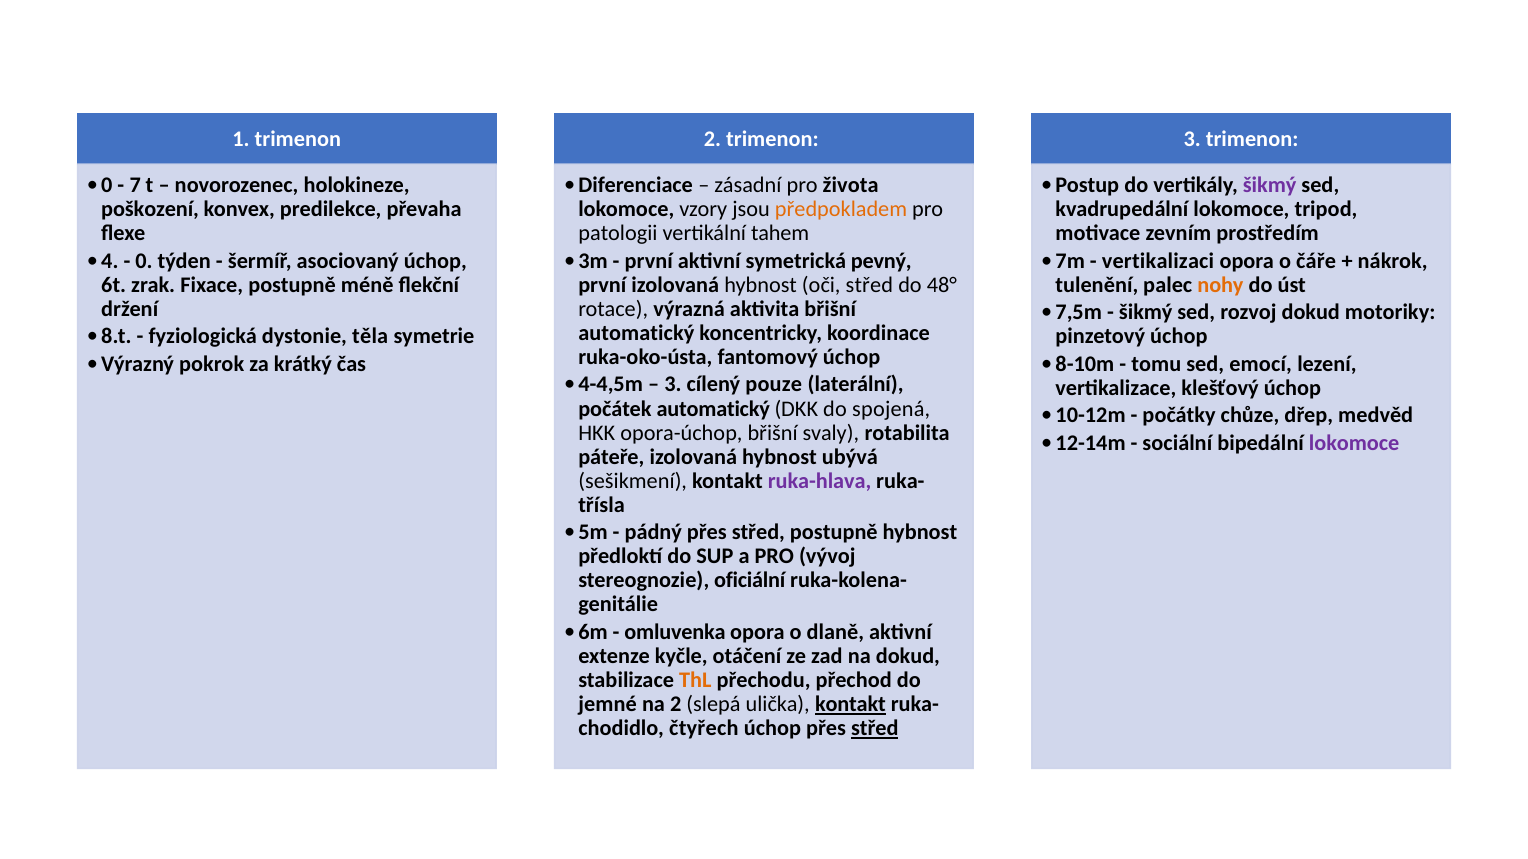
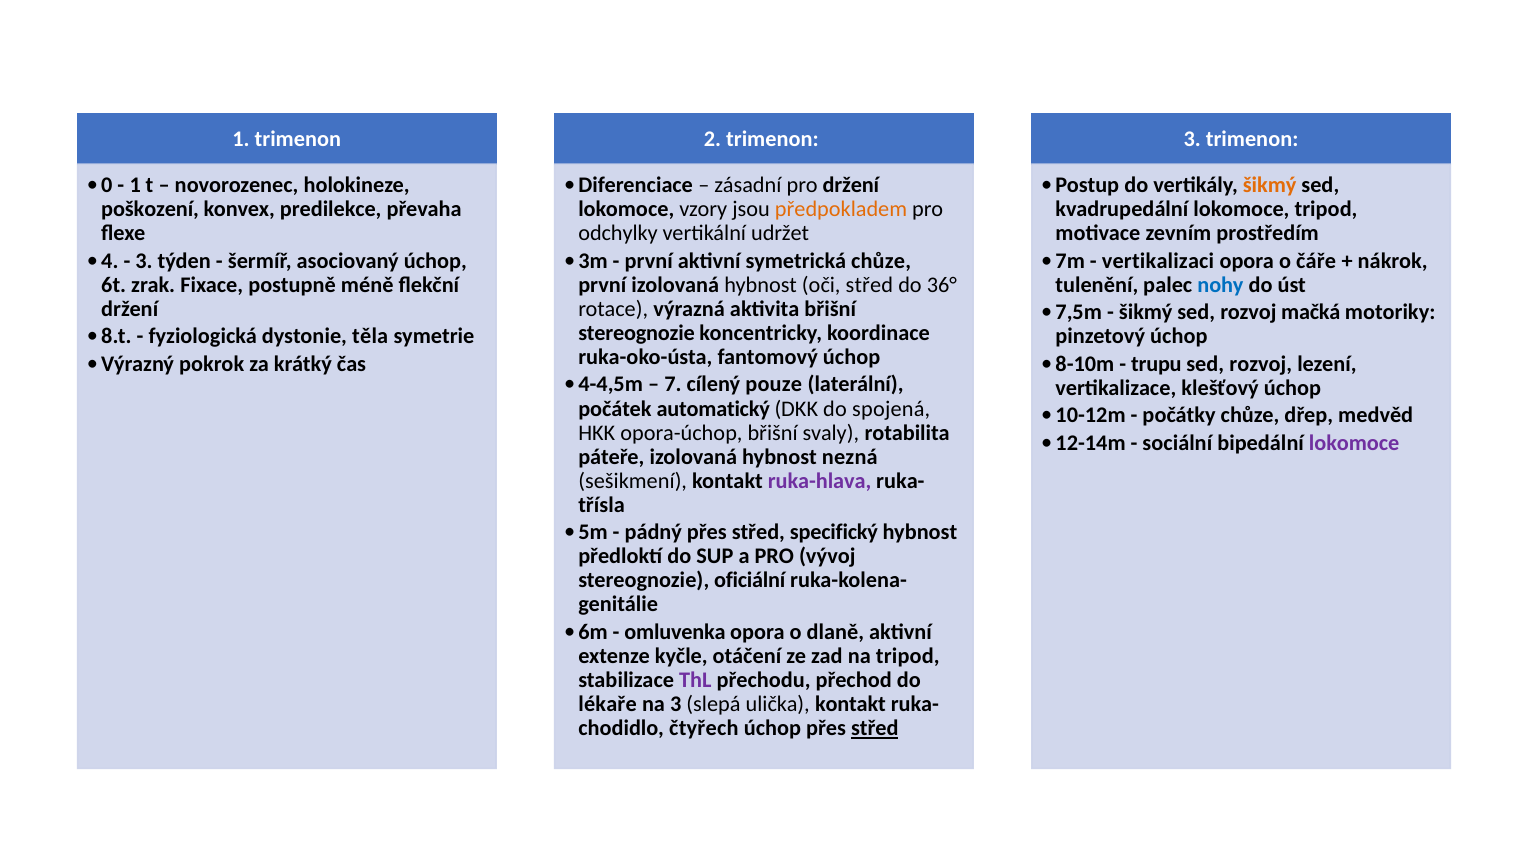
7: 7 -> 1 (135, 185)
pro života: života -> držení (851, 185)
šikmý colour: purple -> orange (1270, 185)
patologii: patologii -> odchylky (618, 234)
tahem: tahem -> udržet (780, 234)
0: 0 -> 3 (144, 261)
symetrická pevný: pevný -> chůze (881, 261)
48°: 48° -> 36° (942, 285)
nohy colour: orange -> blue (1220, 285)
rozvoj dokud: dokud -> mačká (1311, 313)
automatický: automatický -> stereognozie (637, 333)
tomu: tomu -> trupu (1156, 364)
emocí: emocí -> rozvoj (1261, 364)
3: 3 -> 7 (673, 385)
ubývá: ubývá -> nezná (850, 457)
střed postupně: postupně -> specifický (834, 533)
na dokud: dokud -> tripod (908, 657)
ThL colour: orange -> purple (695, 681)
jemné: jemné -> lékaře (608, 705)
na 2: 2 -> 3 (676, 705)
kontakt underline: present -> none (850, 705)
